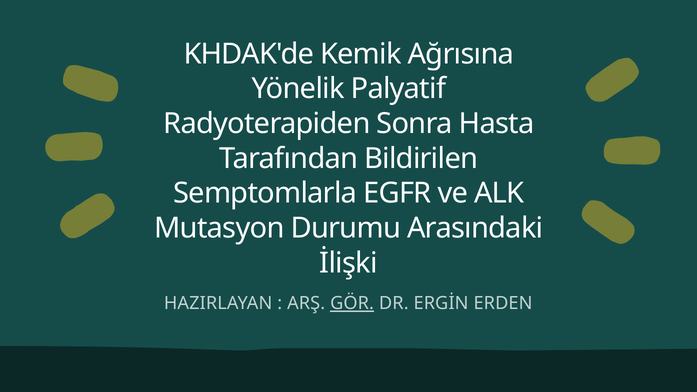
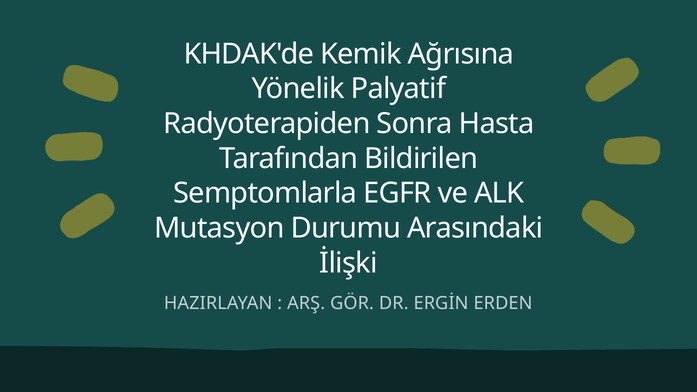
GÖR underline: present -> none (352, 303)
